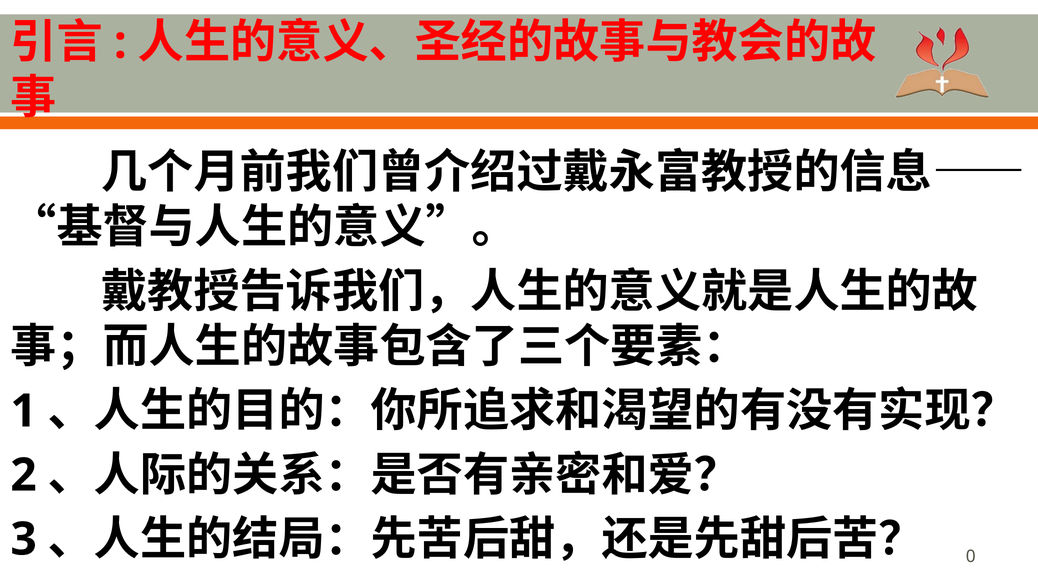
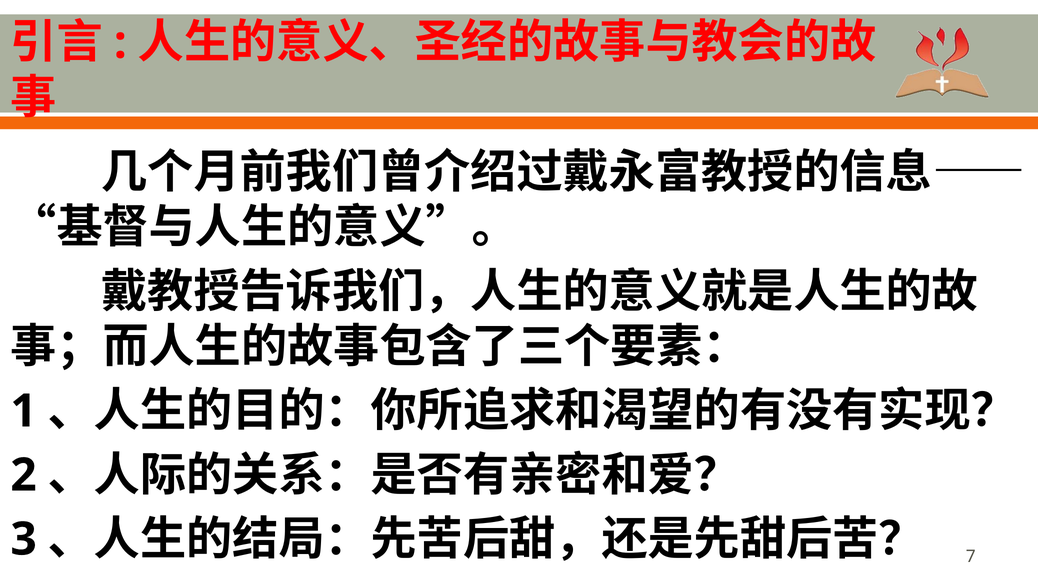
0: 0 -> 7 (971, 556)
